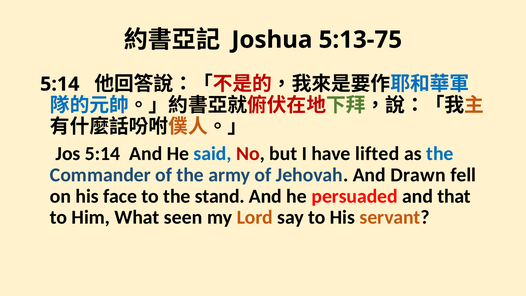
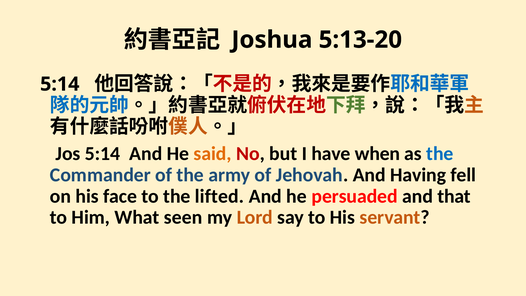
5:13-75: 5:13-75 -> 5:13-20 (360, 40)
said colour: blue -> orange (213, 153)
lifted: lifted -> when (377, 153)
Drawn: Drawn -> Having (418, 175)
stand: stand -> lifted (220, 196)
